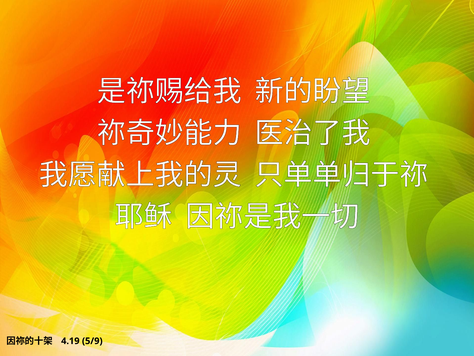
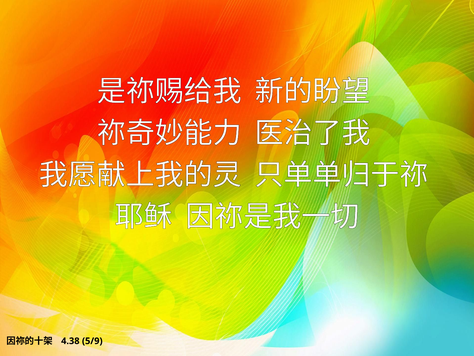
4.19: 4.19 -> 4.38 (70, 341)
